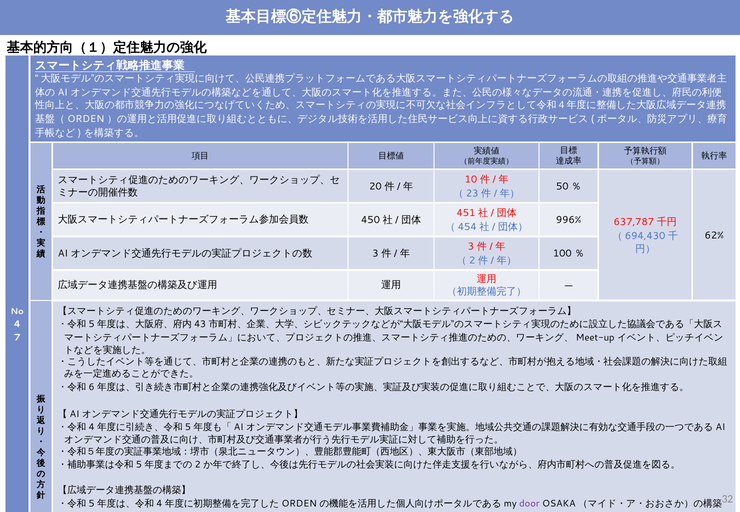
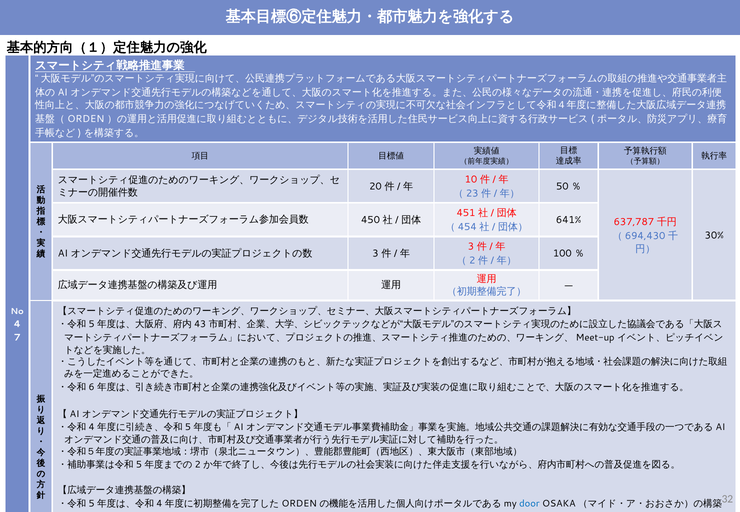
996%: 996% -> 641% (569, 220)
62%: 62% -> 30% (714, 235)
door colour: purple -> blue (529, 504)
